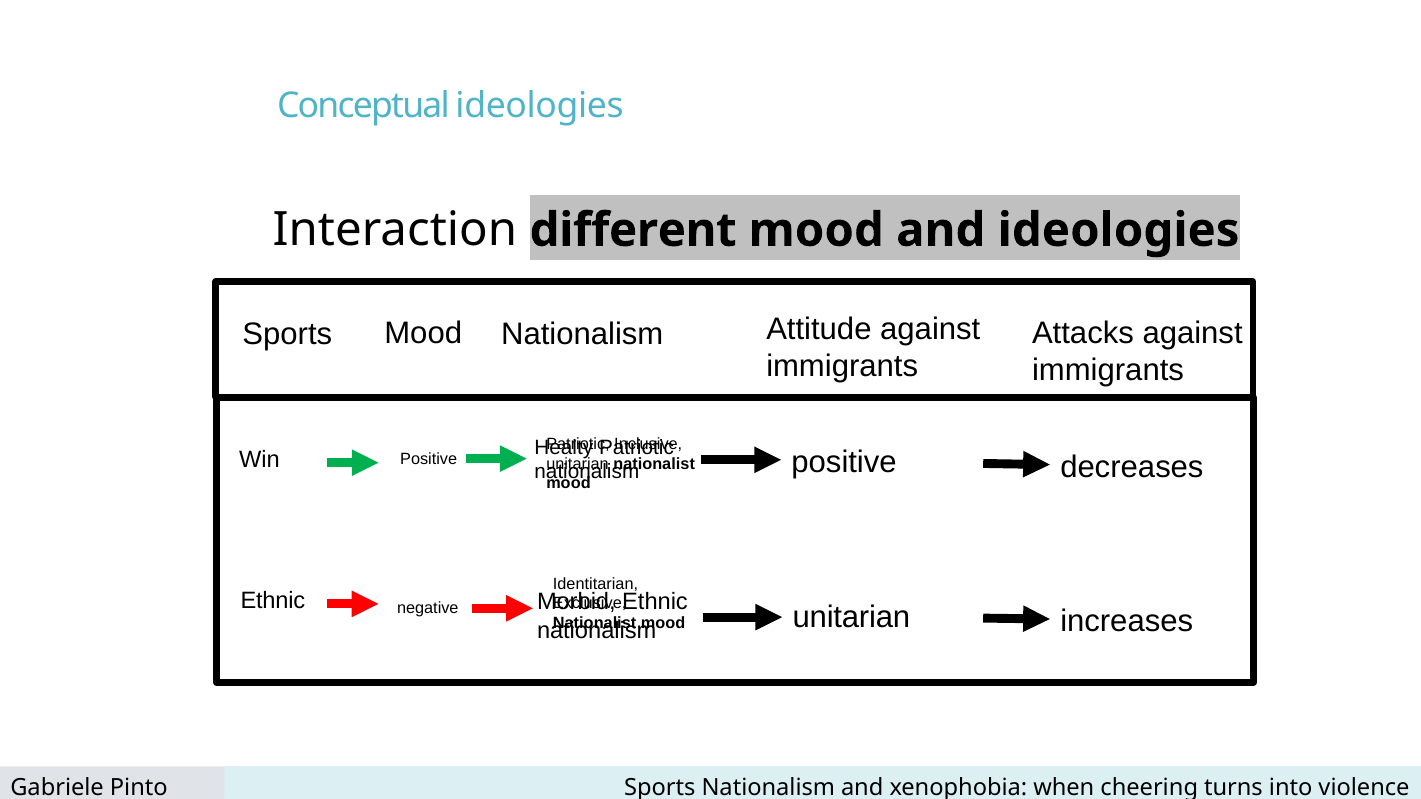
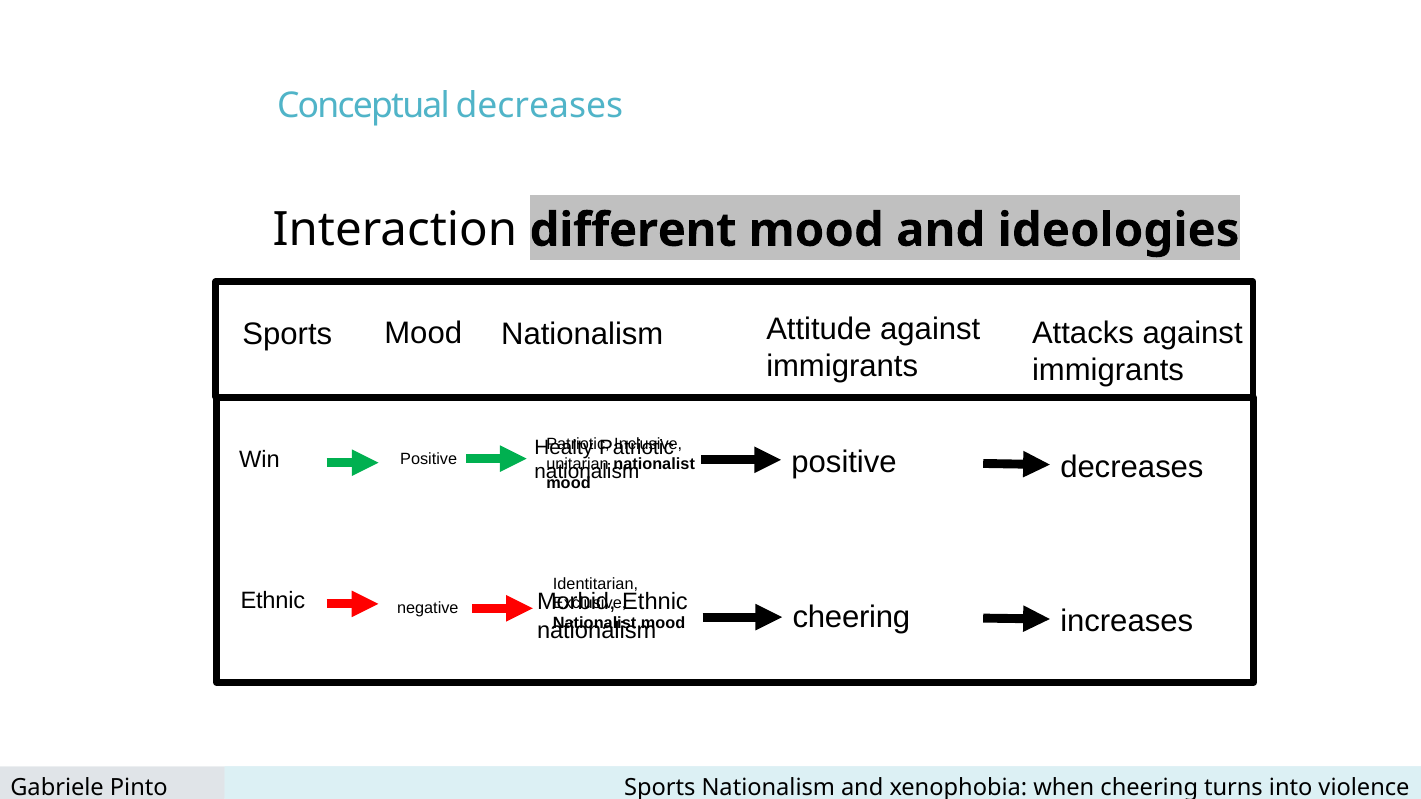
Conceptual ideologies: ideologies -> decreases (539, 105)
unitarian: unitarian -> cheering (851, 618)
